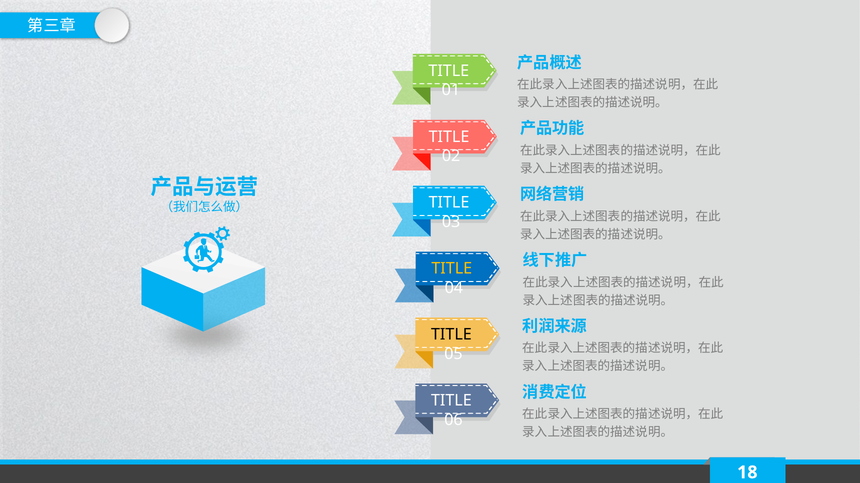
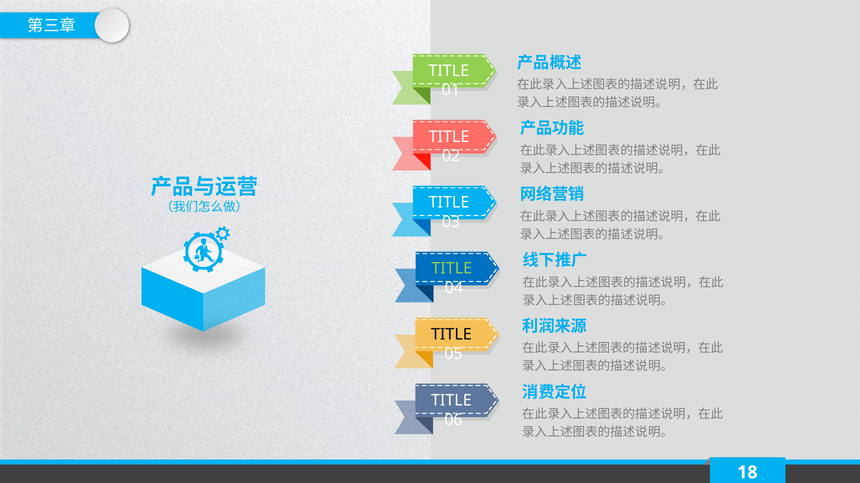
TITLE colour: yellow -> light green (452, 269)
